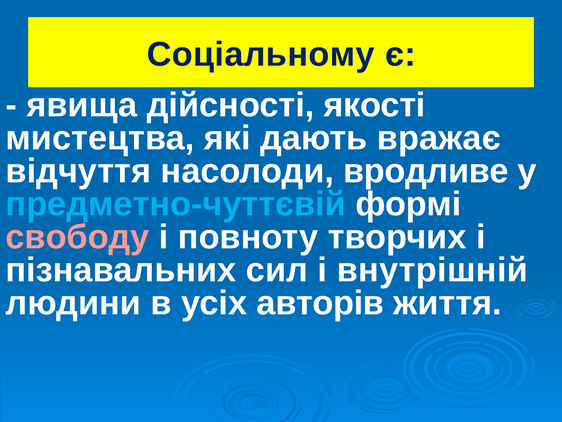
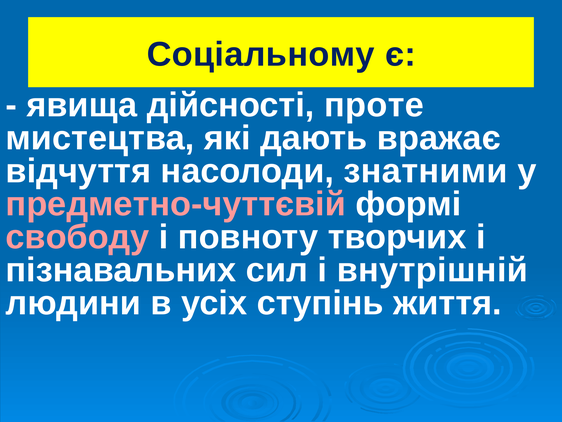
якості: якості -> проте (374, 105)
вродливе: вродливе -> знатними (426, 171)
предметно-чуттєвій colour: light blue -> pink (176, 204)
авторів: авторів -> ступінь (320, 303)
